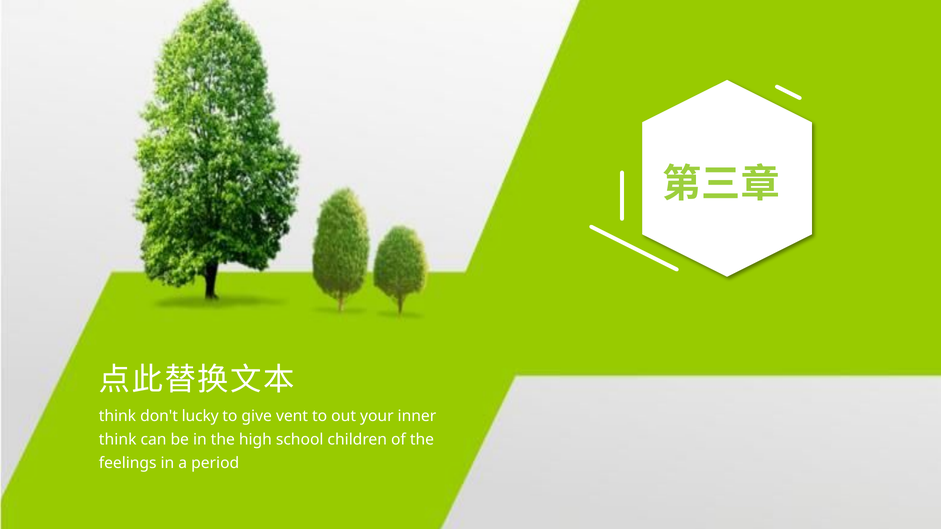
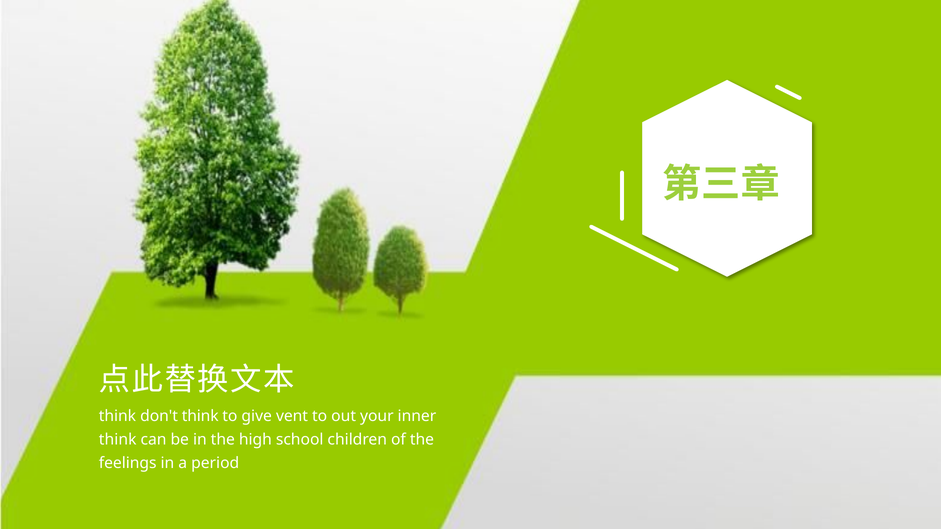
don't lucky: lucky -> think (200, 416)
